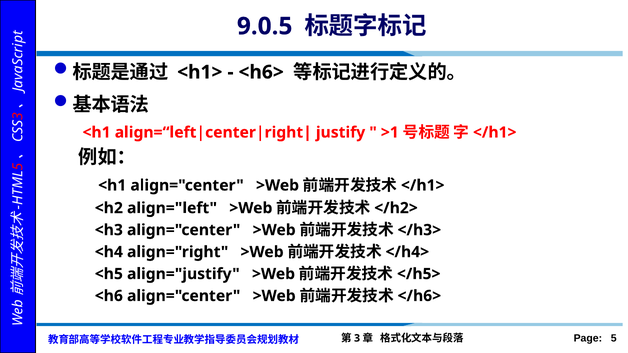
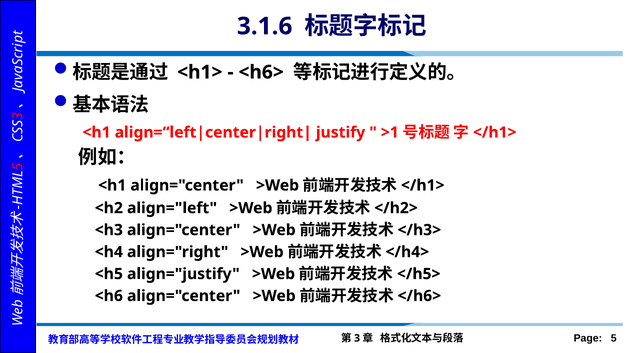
9.0.5: 9.0.5 -> 3.1.6 (265, 26)
